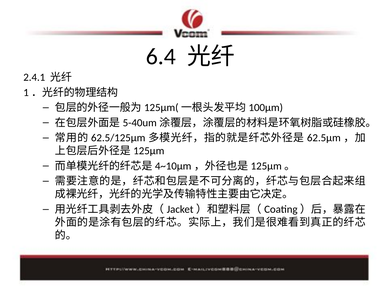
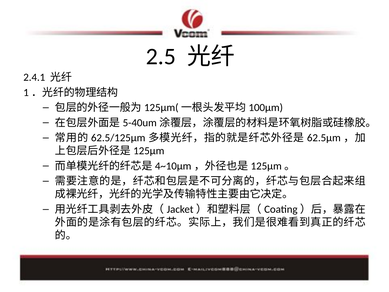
6.4: 6.4 -> 2.5 (161, 56)
